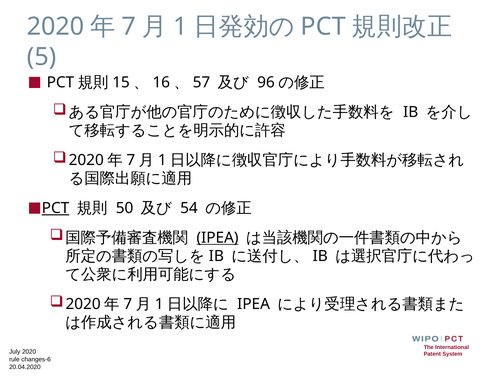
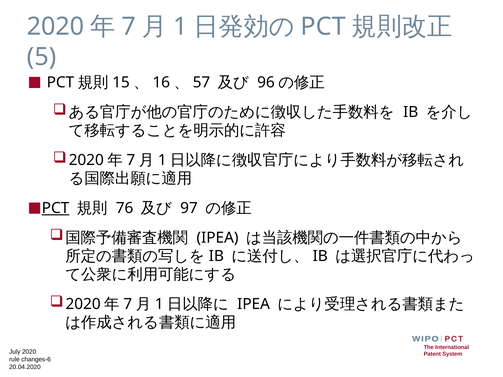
50: 50 -> 76 (125, 208)
54: 54 -> 97 (189, 208)
IPEA underline: present -> none (218, 238)
